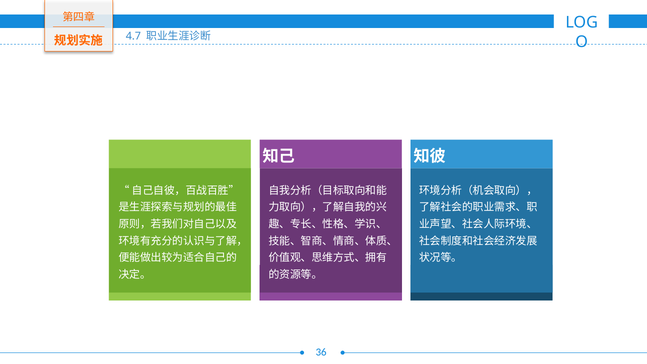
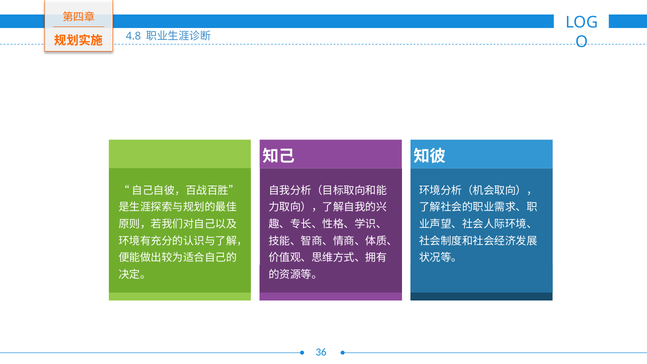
4.7: 4.7 -> 4.8 (133, 36)
